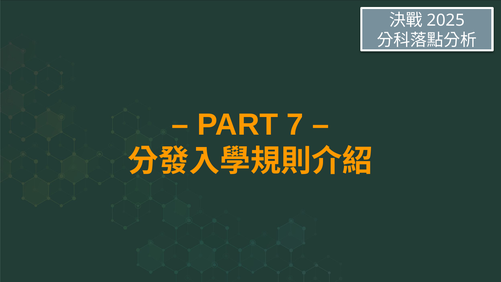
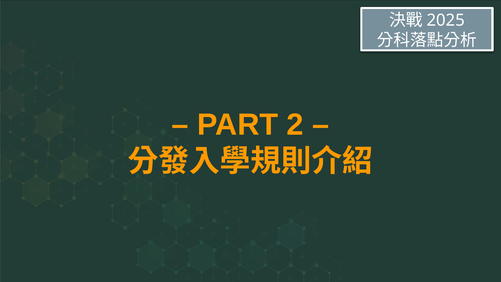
7: 7 -> 2 (295, 125)
